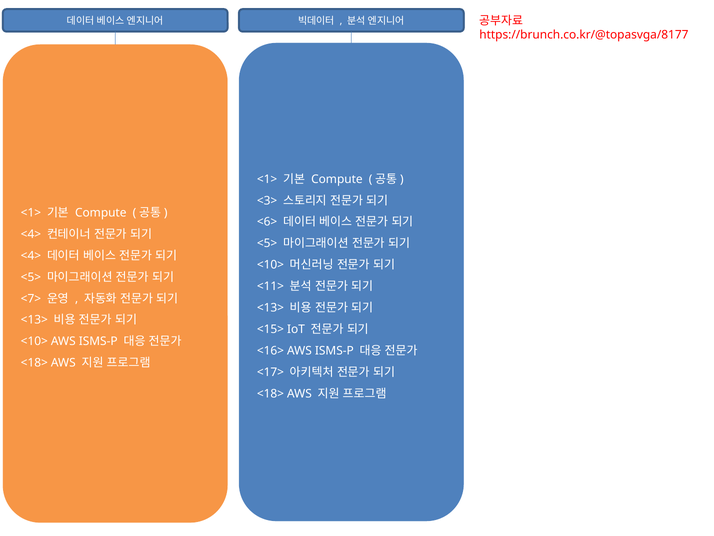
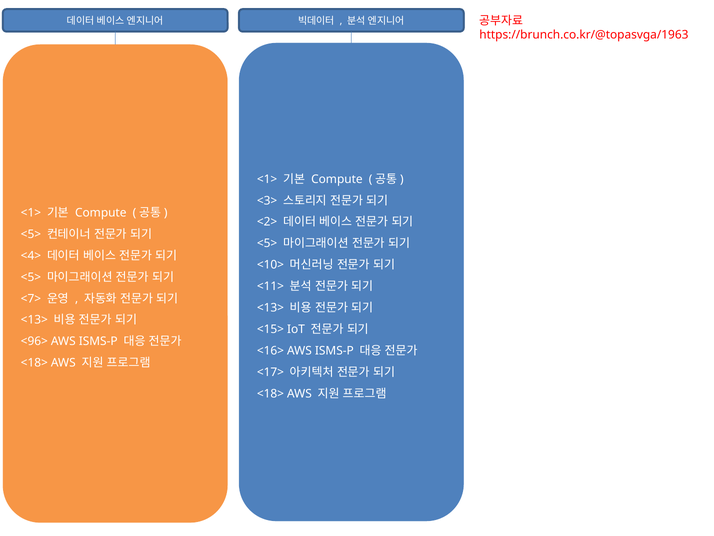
https://brunch.co.kr/@topasvga/8177: https://brunch.co.kr/@topasvga/8177 -> https://brunch.co.kr/@topasvga/1963 (584, 35)
<6>: <6> -> <2> (267, 222)
<4>: <4> -> <5> (31, 234)
<10>: <10> -> <96> (34, 341)
